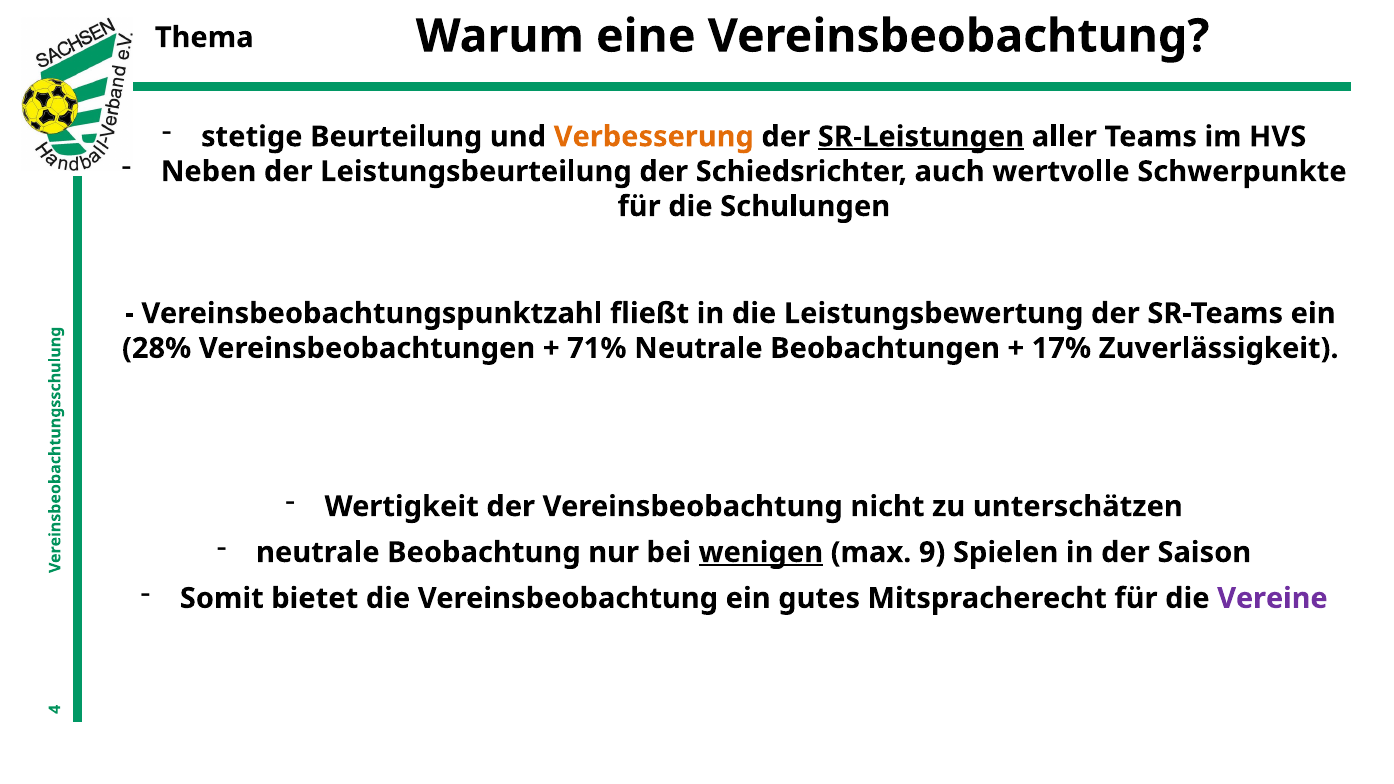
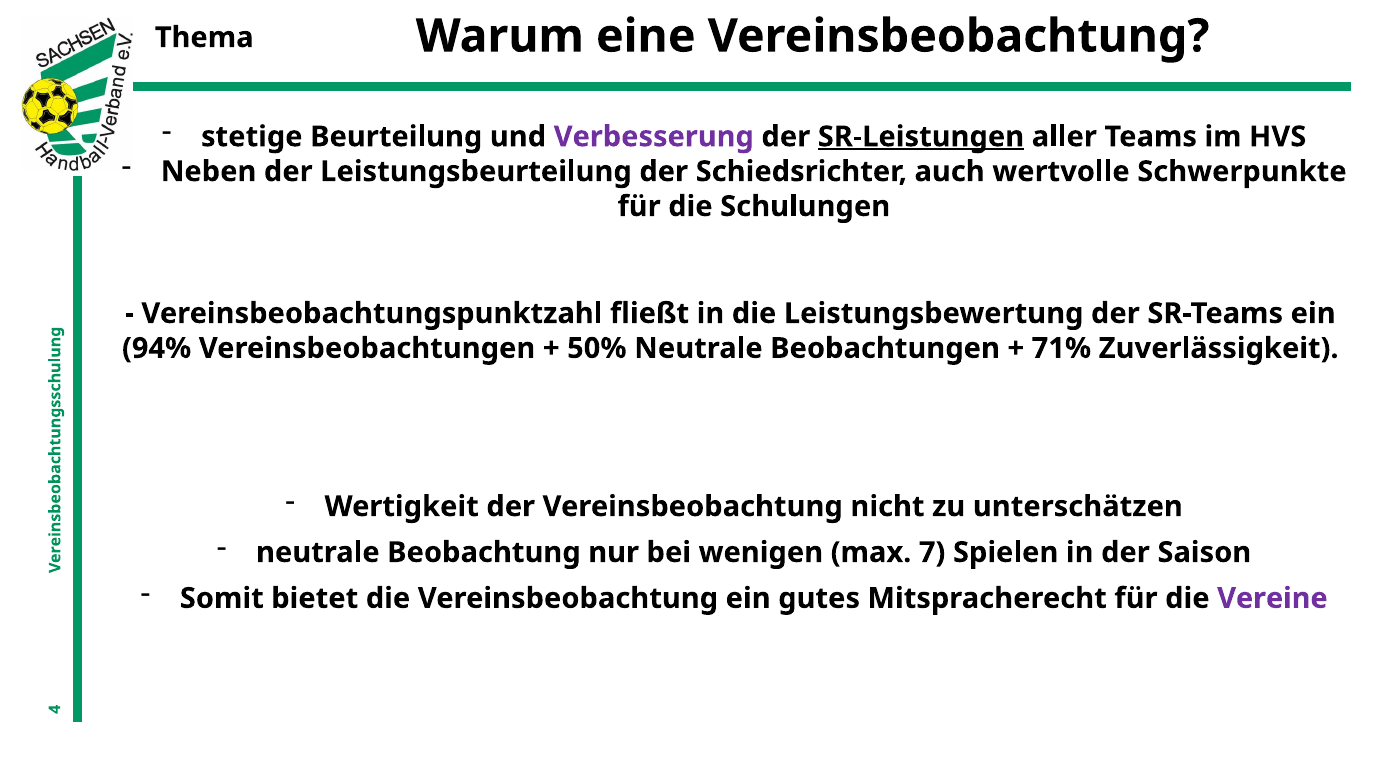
Verbesserung colour: orange -> purple (654, 137)
28%: 28% -> 94% (157, 348)
71%: 71% -> 50% (597, 348)
17%: 17% -> 71% (1061, 348)
wenigen underline: present -> none (761, 553)
9: 9 -> 7 (932, 553)
